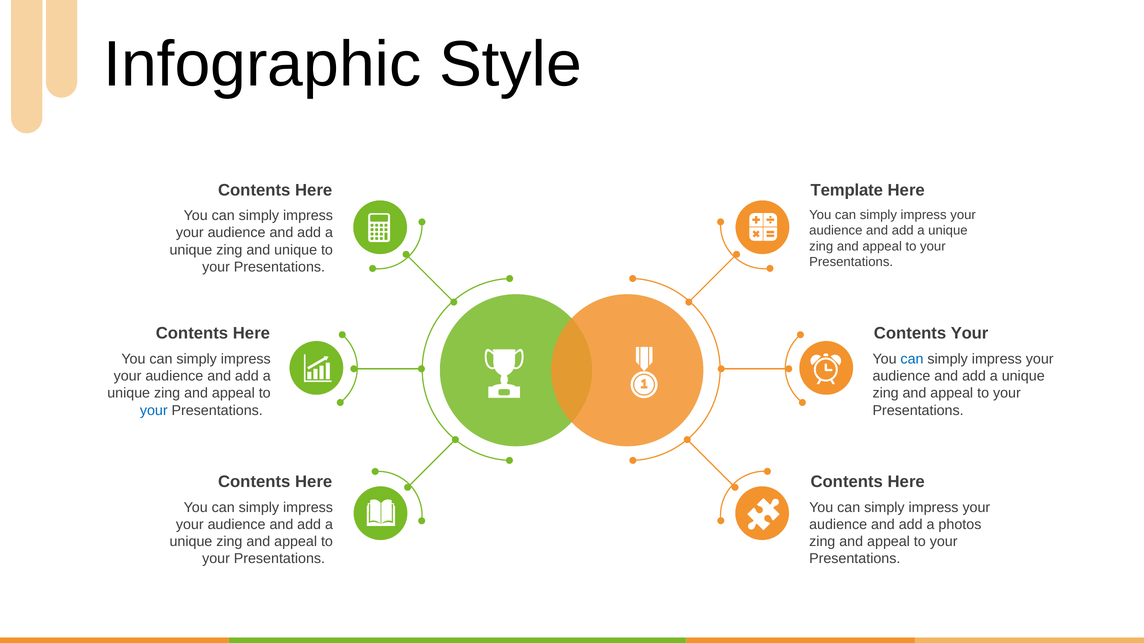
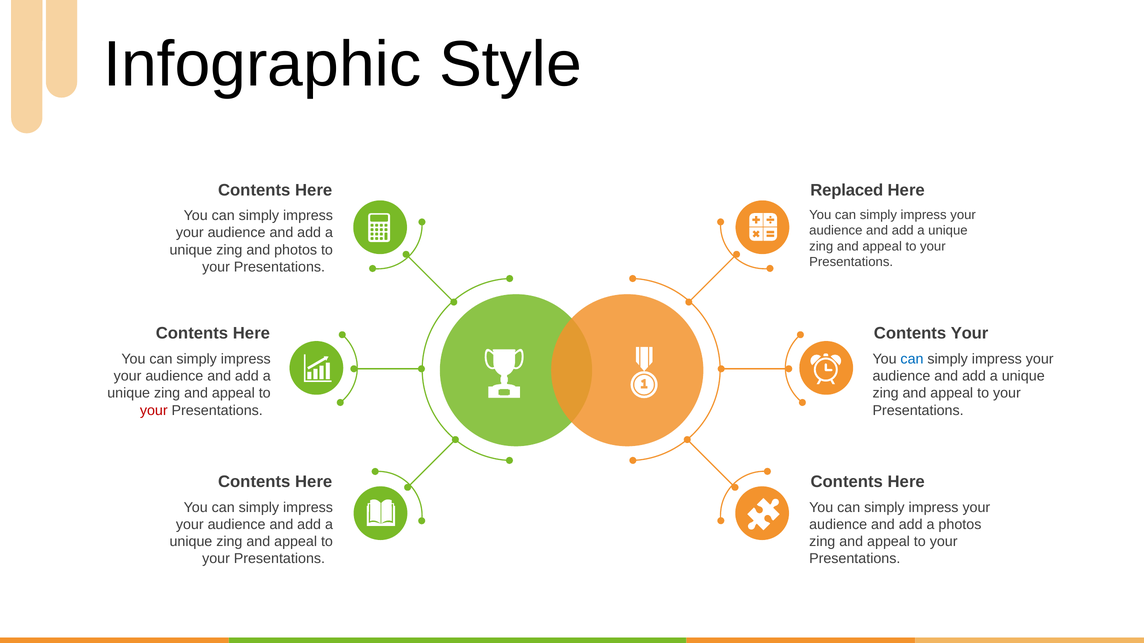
Template: Template -> Replaced (847, 190)
and unique: unique -> photos (296, 250)
your colour: blue -> red (154, 411)
